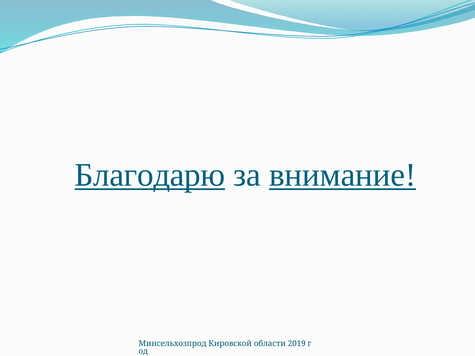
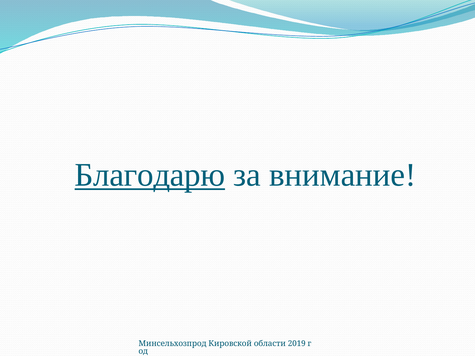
внимание underline: present -> none (343, 175)
